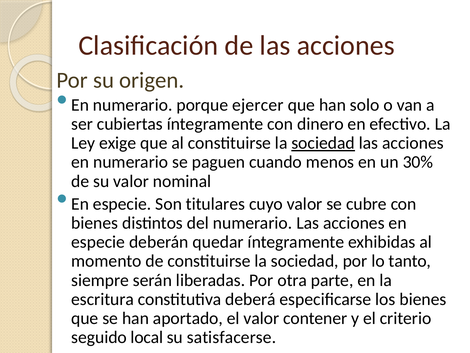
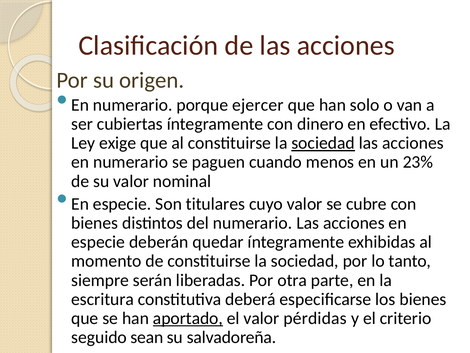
30%: 30% -> 23% (418, 162)
aportado underline: none -> present (188, 318)
contener: contener -> pérdidas (315, 318)
local: local -> sean (147, 337)
satisfacerse: satisfacerse -> salvadoreña (232, 337)
